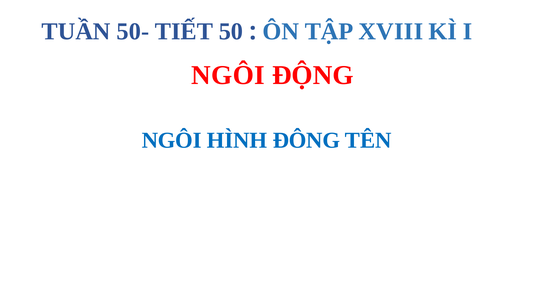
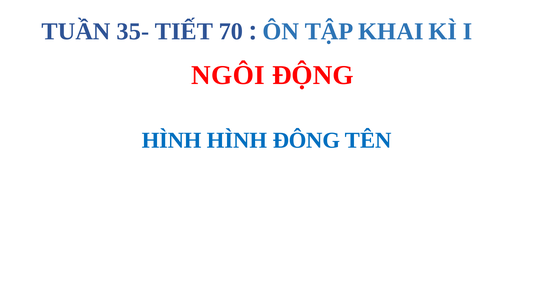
50-: 50- -> 35- (133, 31)
50: 50 -> 70 (231, 31)
XVIII: XVIII -> KHAI (391, 31)
NGÔI: NGÔI -> HÌNH (172, 141)
